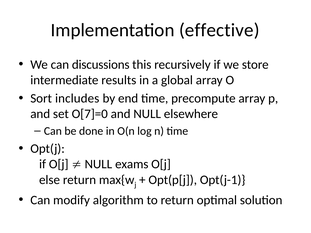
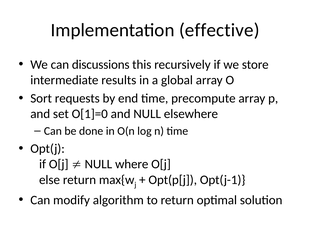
includes: includes -> requests (77, 99)
O[7]=0: O[7]=0 -> O[1]=0 (90, 114)
exams: exams -> where (132, 164)
